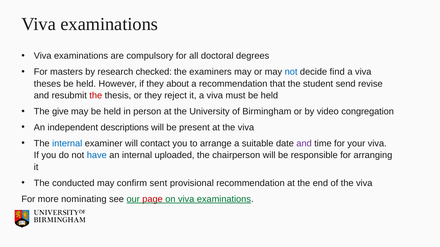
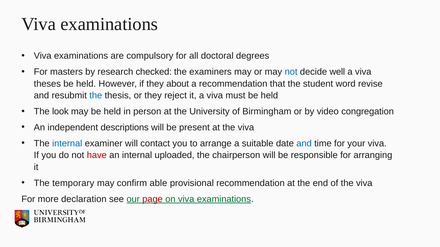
find: find -> well (337, 72)
send: send -> word (346, 84)
the colour: red -> blue (96, 96)
give: give -> look (60, 112)
and colour: purple -> blue (304, 144)
have colour: blue -> red (97, 156)
conducted: conducted -> temporary (73, 183)
sent: sent -> able (158, 183)
nominating: nominating -> declaration (84, 199)
